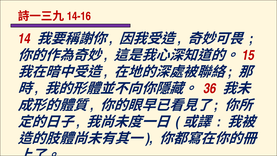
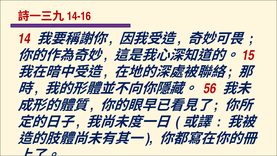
36: 36 -> 56 (210, 89)
